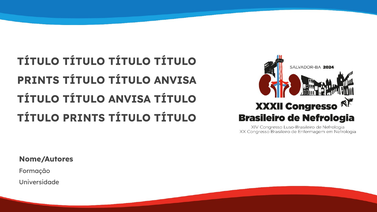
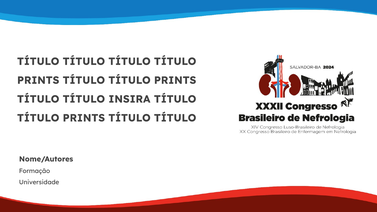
ANVISA: ANVISA -> PRINTS (175, 80)
ANVISA: ANVISA -> INSIRA (129, 99)
